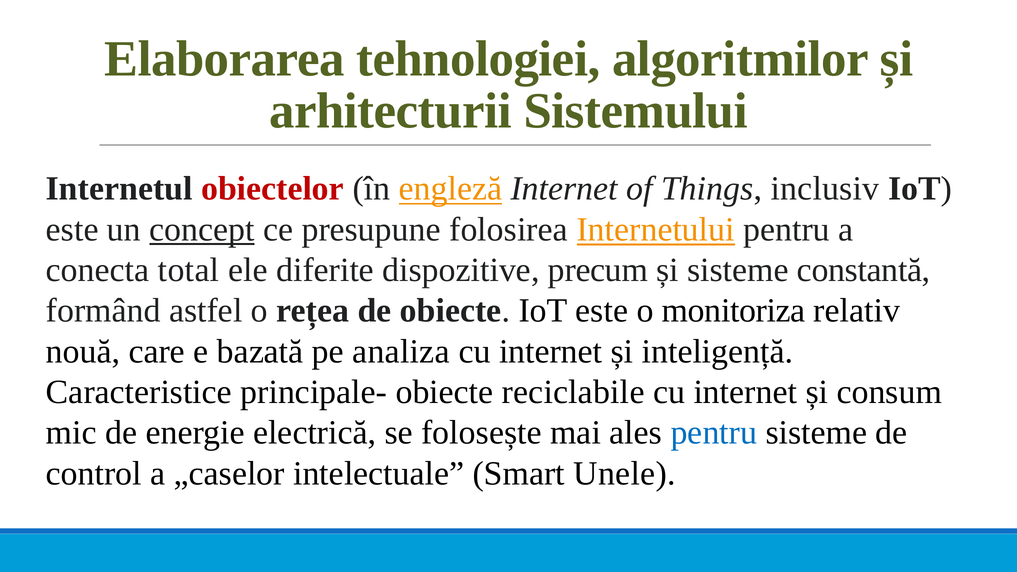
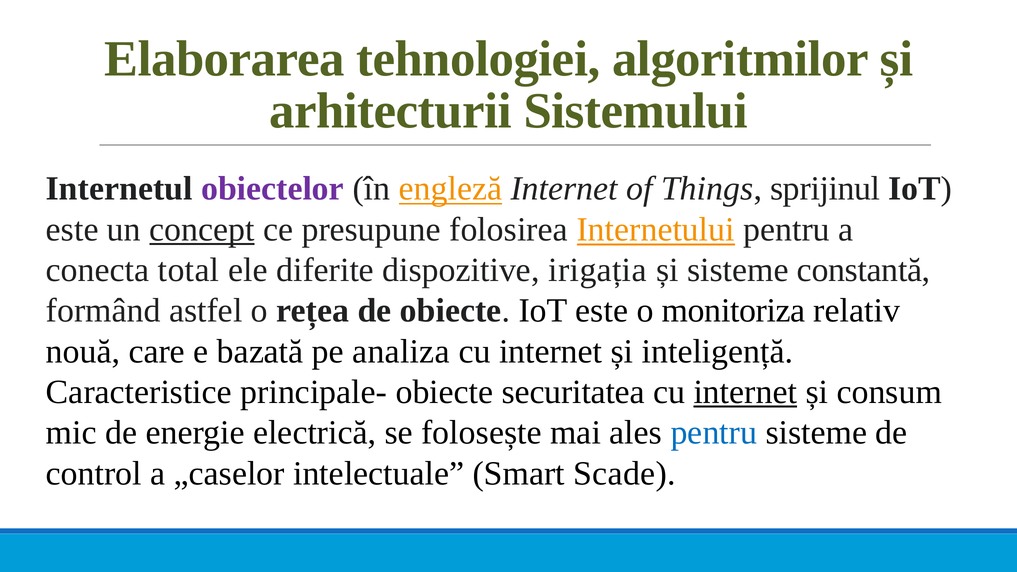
obiectelor colour: red -> purple (273, 189)
inclusiv: inclusiv -> sprijinul (825, 189)
precum: precum -> irigația (598, 270)
reciclabile: reciclabile -> securitatea (573, 392)
internet underline: none -> present (745, 392)
Unele: Unele -> Scade (624, 474)
